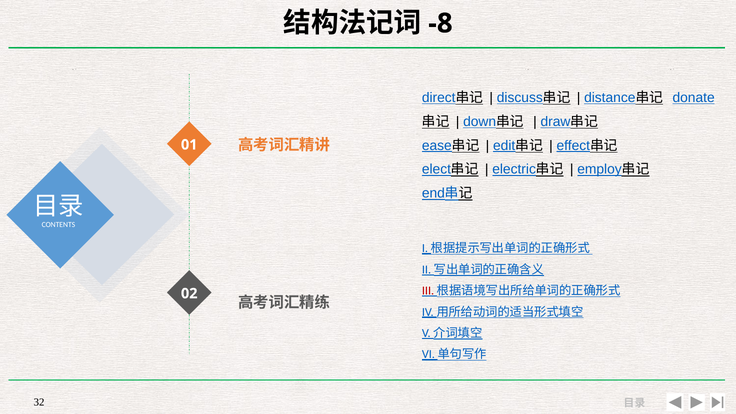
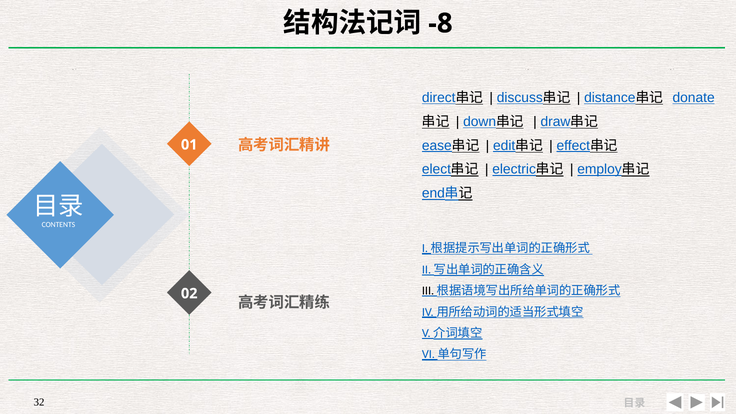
III colour: red -> black (428, 291)
